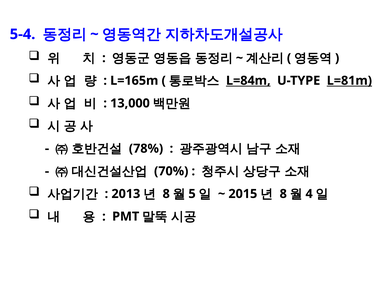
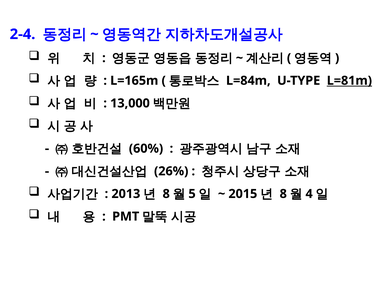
5-4: 5-4 -> 2-4 (23, 34)
L=84m underline: present -> none (248, 81)
78%: 78% -> 60% (146, 149)
70%: 70% -> 26% (171, 171)
